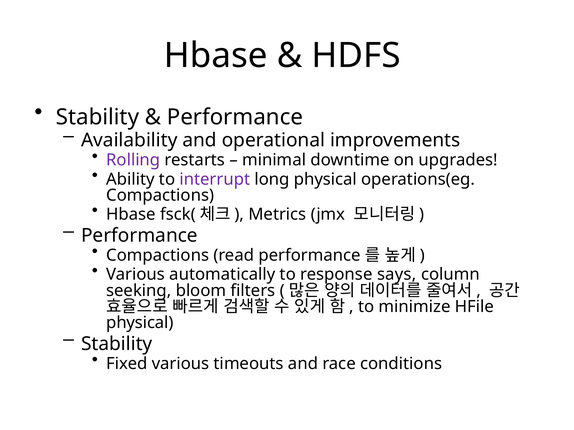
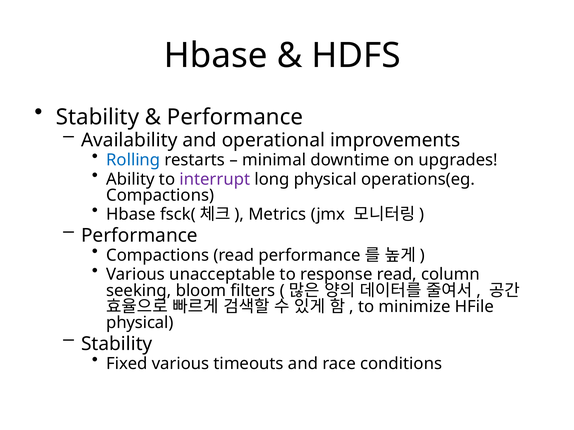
Rolling colour: purple -> blue (133, 160)
automatically: automatically -> unacceptable (222, 275)
response says: says -> read (397, 275)
